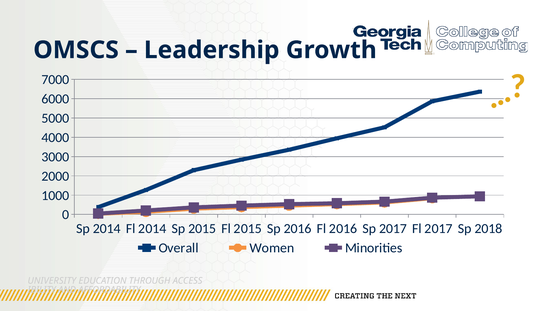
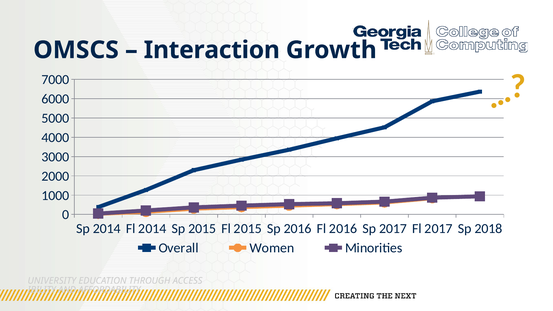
Leadership: Leadership -> Interaction (212, 50)
